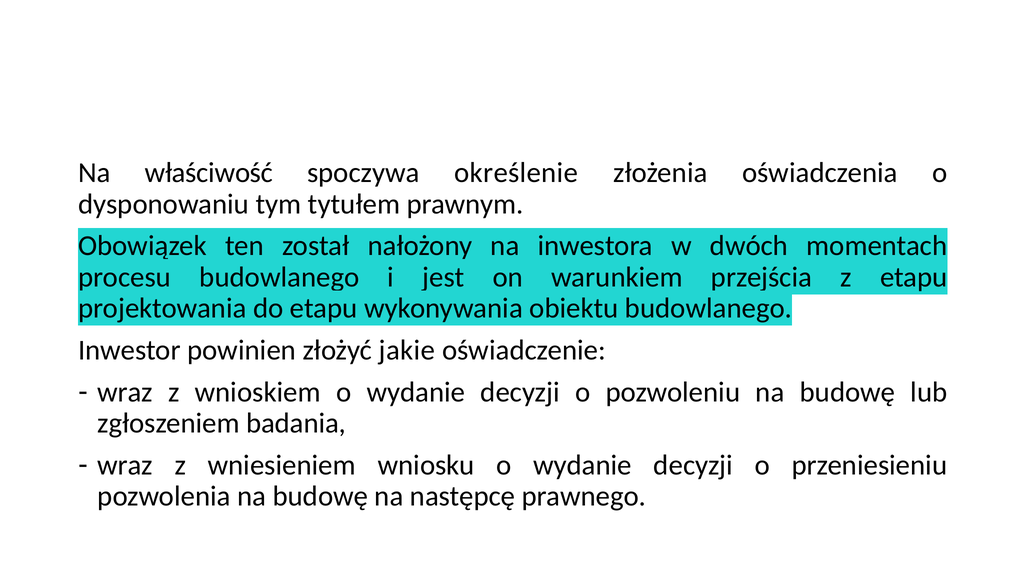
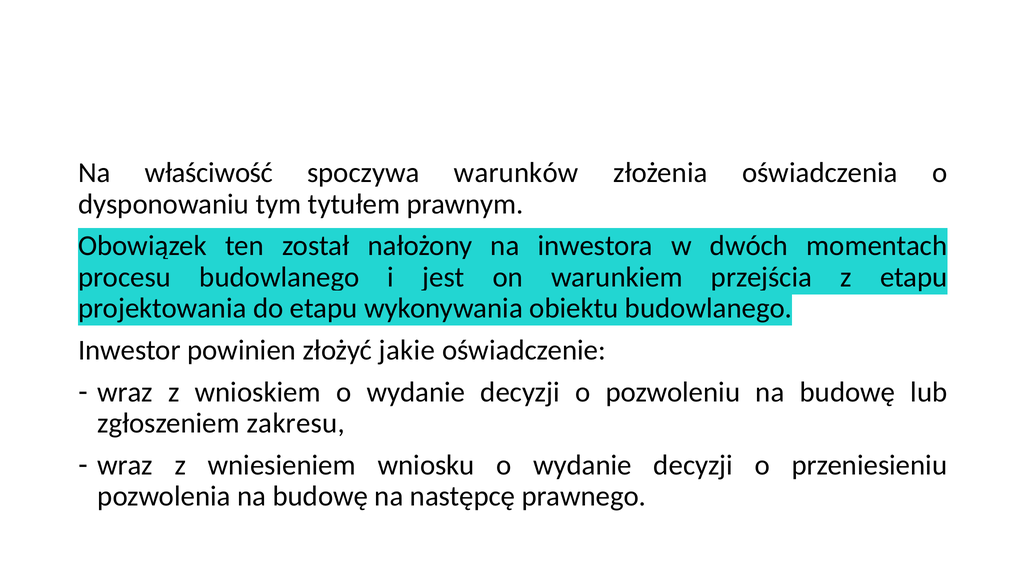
określenie: określenie -> warunków (516, 173)
badania: badania -> zakresu (296, 423)
